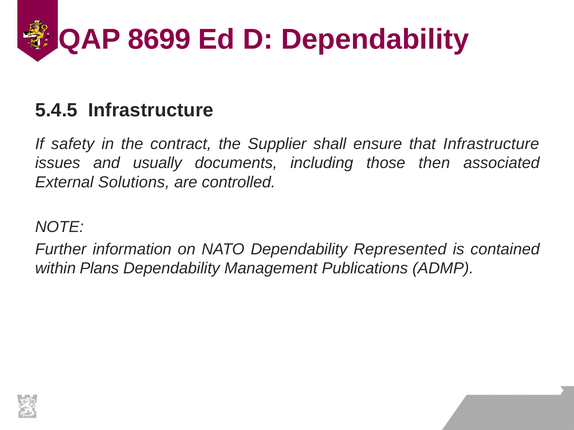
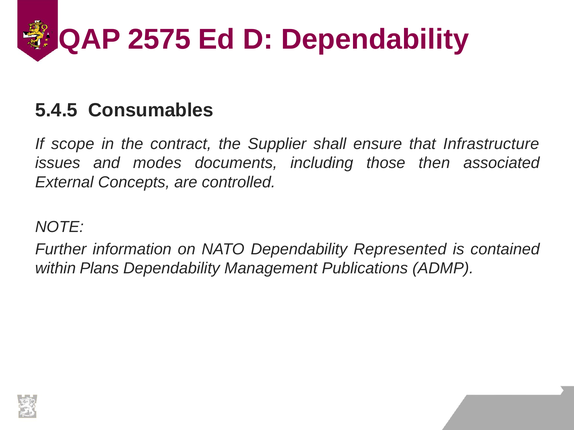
8699: 8699 -> 2575 (159, 39)
5.4.5 Infrastructure: Infrastructure -> Consumables (151, 110)
safety: safety -> scope (73, 144)
usually: usually -> modes (157, 163)
Solutions: Solutions -> Concepts (134, 182)
